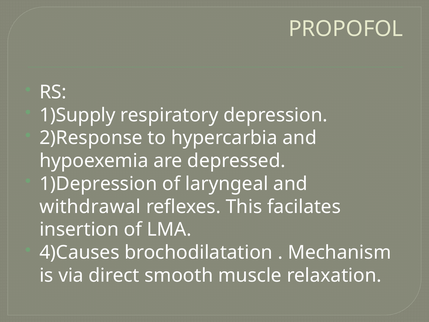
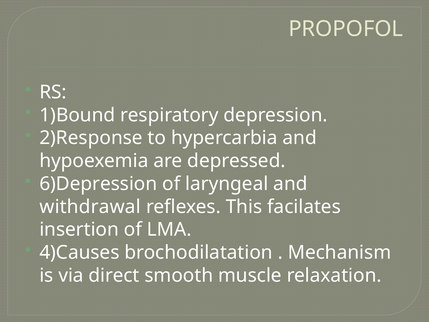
1)Supply: 1)Supply -> 1)Bound (77, 115)
1)Depression: 1)Depression -> 6)Depression (98, 184)
